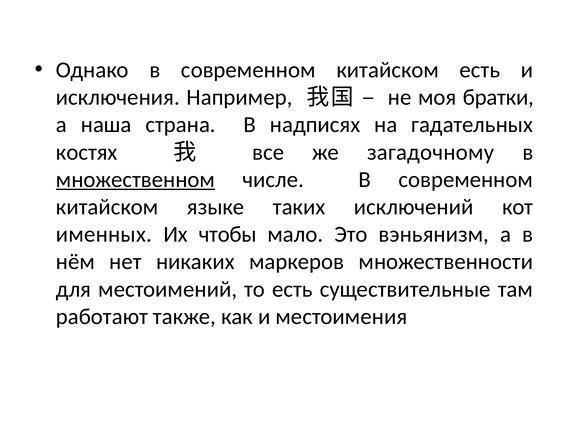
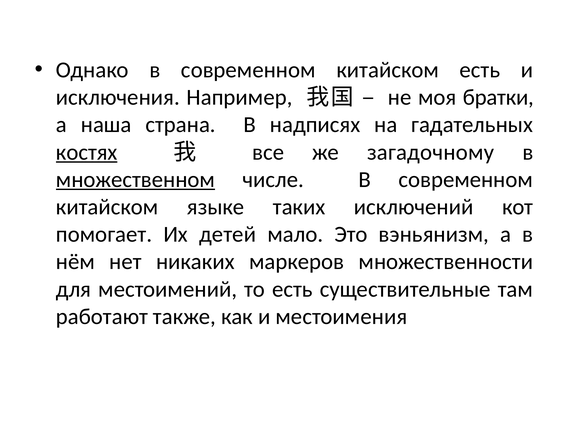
костях underline: none -> present (87, 152)
именных: именных -> помогает (104, 234)
чтобы: чтобы -> детей (228, 234)
